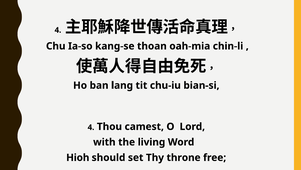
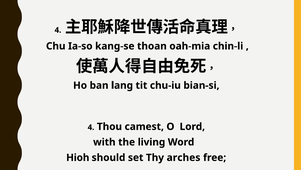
throne: throne -> arches (184, 157)
